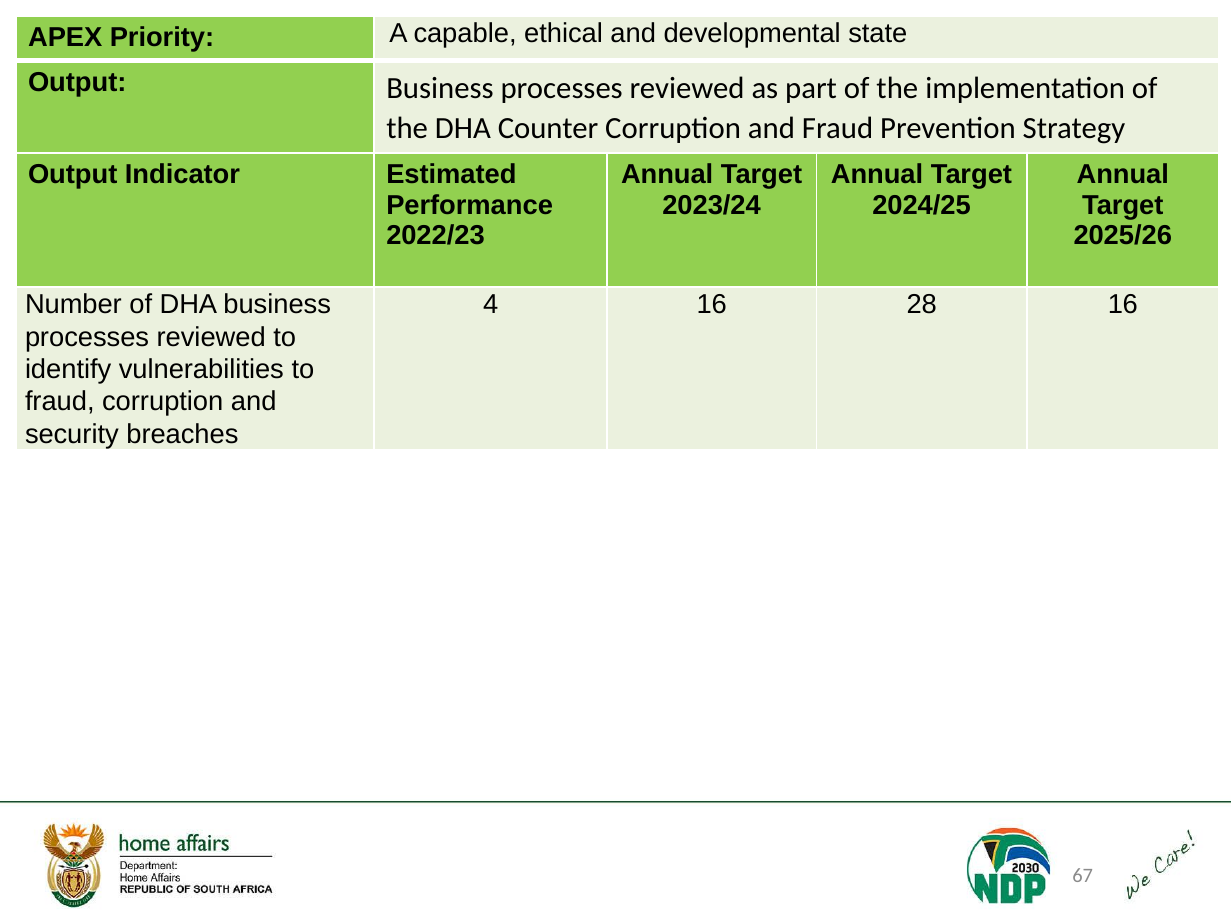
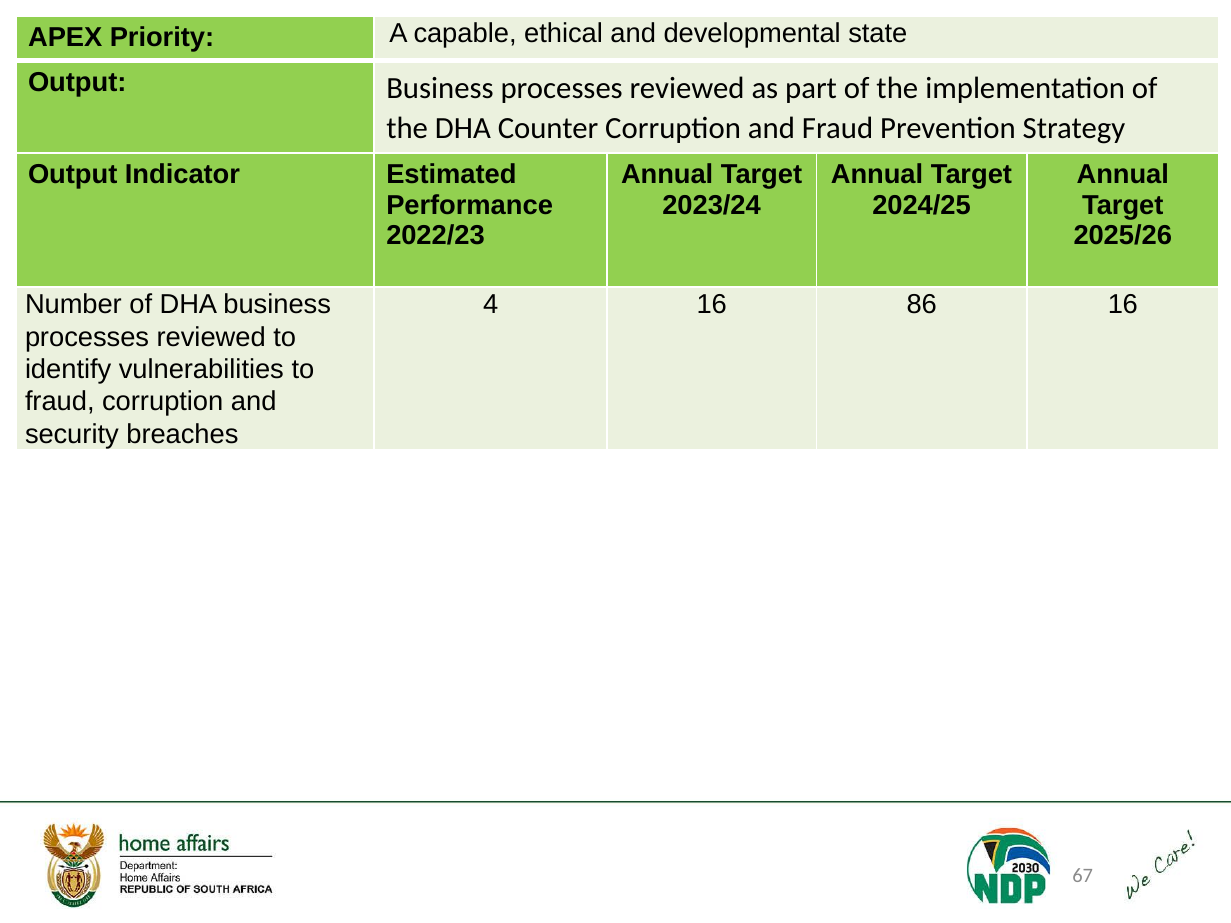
28: 28 -> 86 (922, 305)
